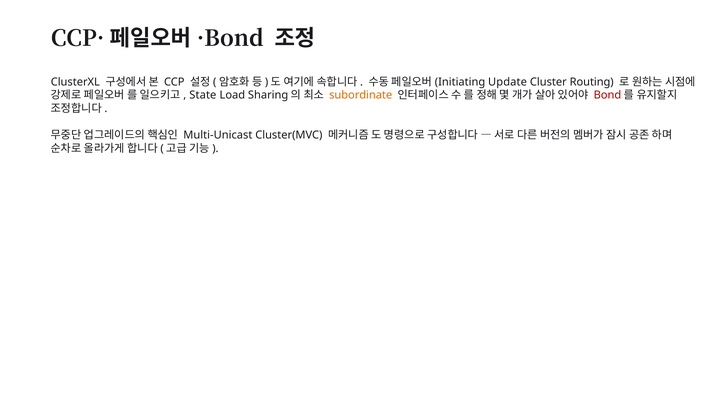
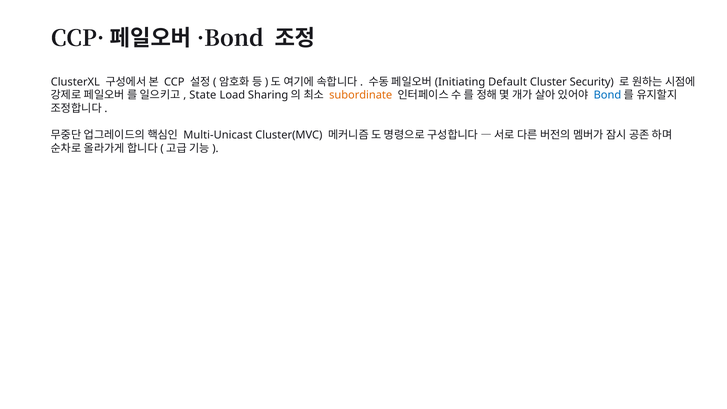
Update: Update -> Default (508, 82)
Routing: Routing -> Security (592, 82)
Bond colour: red -> blue (607, 95)
